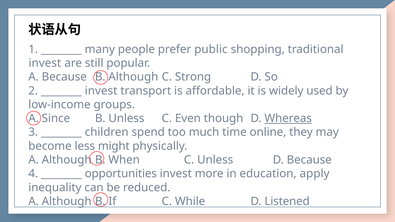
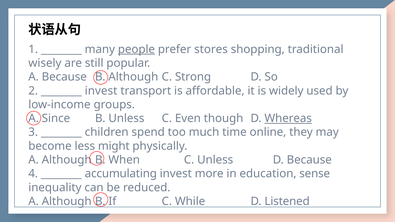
people underline: none -> present (136, 49)
public: public -> stores (211, 49)
invest: invest -> wisely (45, 63)
opportunities: opportunities -> accumulating (121, 174)
apply: apply -> sense (315, 174)
